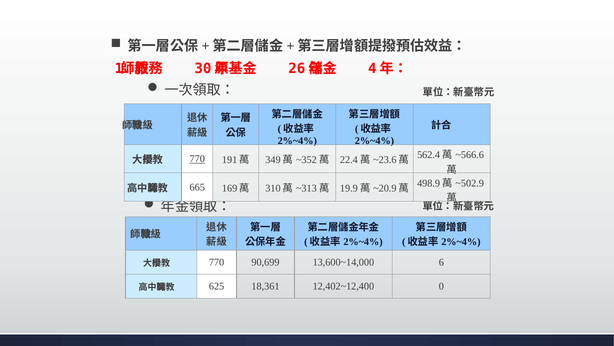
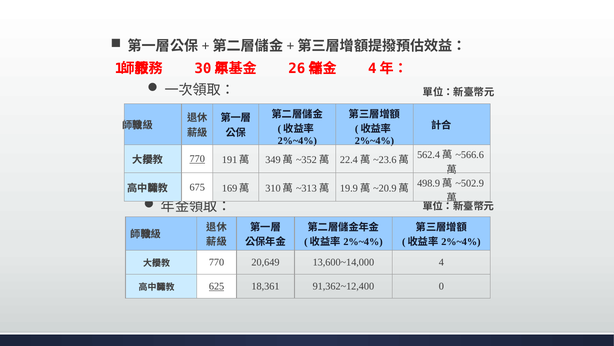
665: 665 -> 675 (197, 187)
90,699: 90,699 -> 20,649 (266, 262)
6: 6 -> 4 (441, 262)
625 underline: none -> present (217, 286)
12,402~12,400: 12,402~12,400 -> 91,362~12,400 (343, 286)
